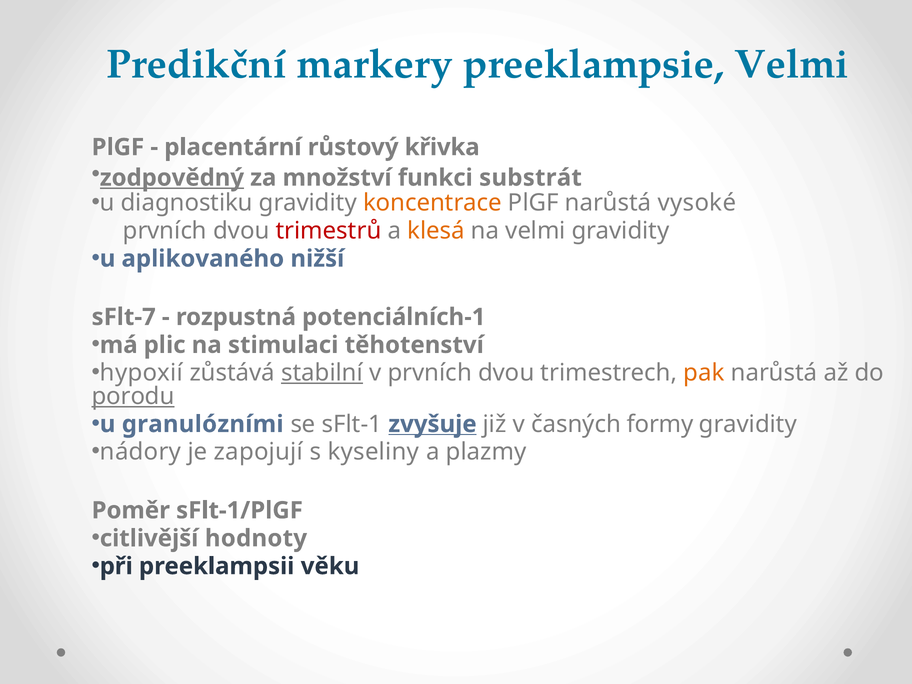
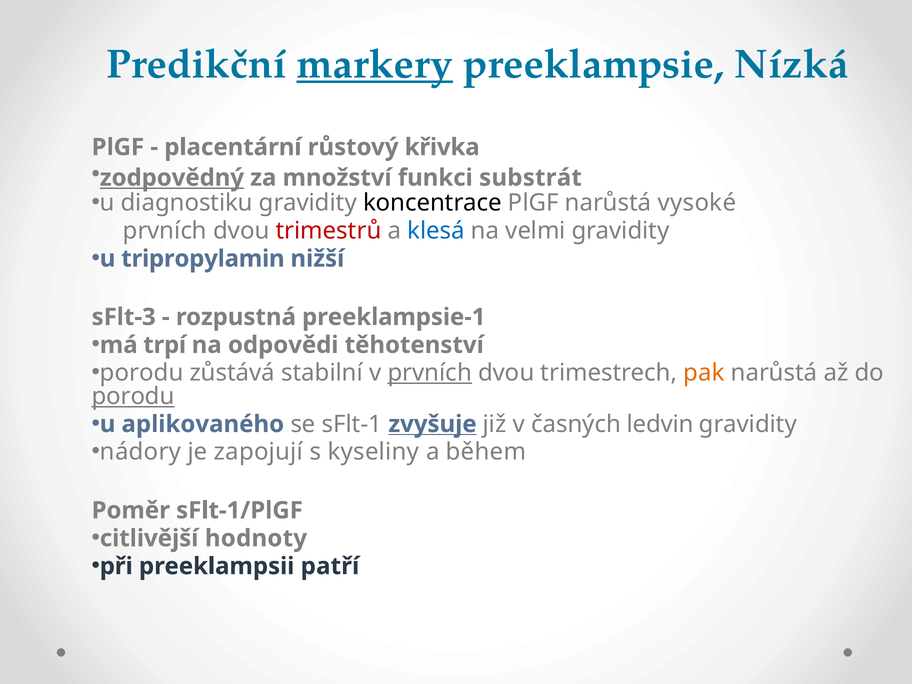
markery underline: none -> present (375, 64)
preeklampsie Velmi: Velmi -> Nízká (791, 64)
koncentrace colour: orange -> black (432, 203)
klesá colour: orange -> blue (436, 231)
aplikovaného: aplikovaného -> tripropylamin (203, 259)
sFlt-7: sFlt-7 -> sFlt-3 (124, 317)
potenciálních-1: potenciálních-1 -> preeklampsie-1 (394, 317)
plic: plic -> trpí (165, 345)
stimulaci: stimulaci -> odpovědi (283, 345)
hypoxií: hypoxií -> porodu (142, 373)
stabilní underline: present -> none (322, 373)
prvních underline: none -> present (430, 373)
granulózními: granulózními -> aplikovaného (203, 424)
formy: formy -> ledvin (660, 424)
plazmy: plazmy -> během (486, 452)
věku: věku -> patří (330, 566)
